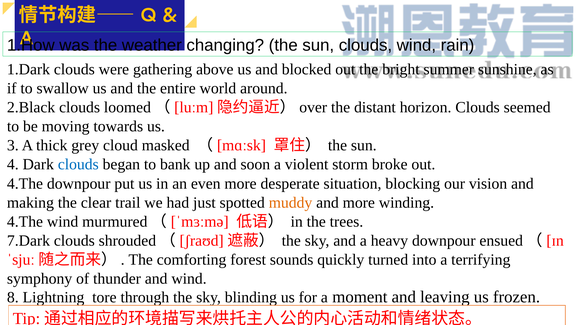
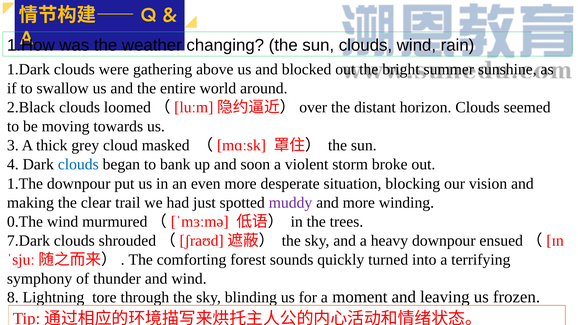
4.The: 4.The -> 1.The (25, 184)
muddy colour: orange -> purple (291, 203)
4.The: 4.The -> 0.The (25, 222)
